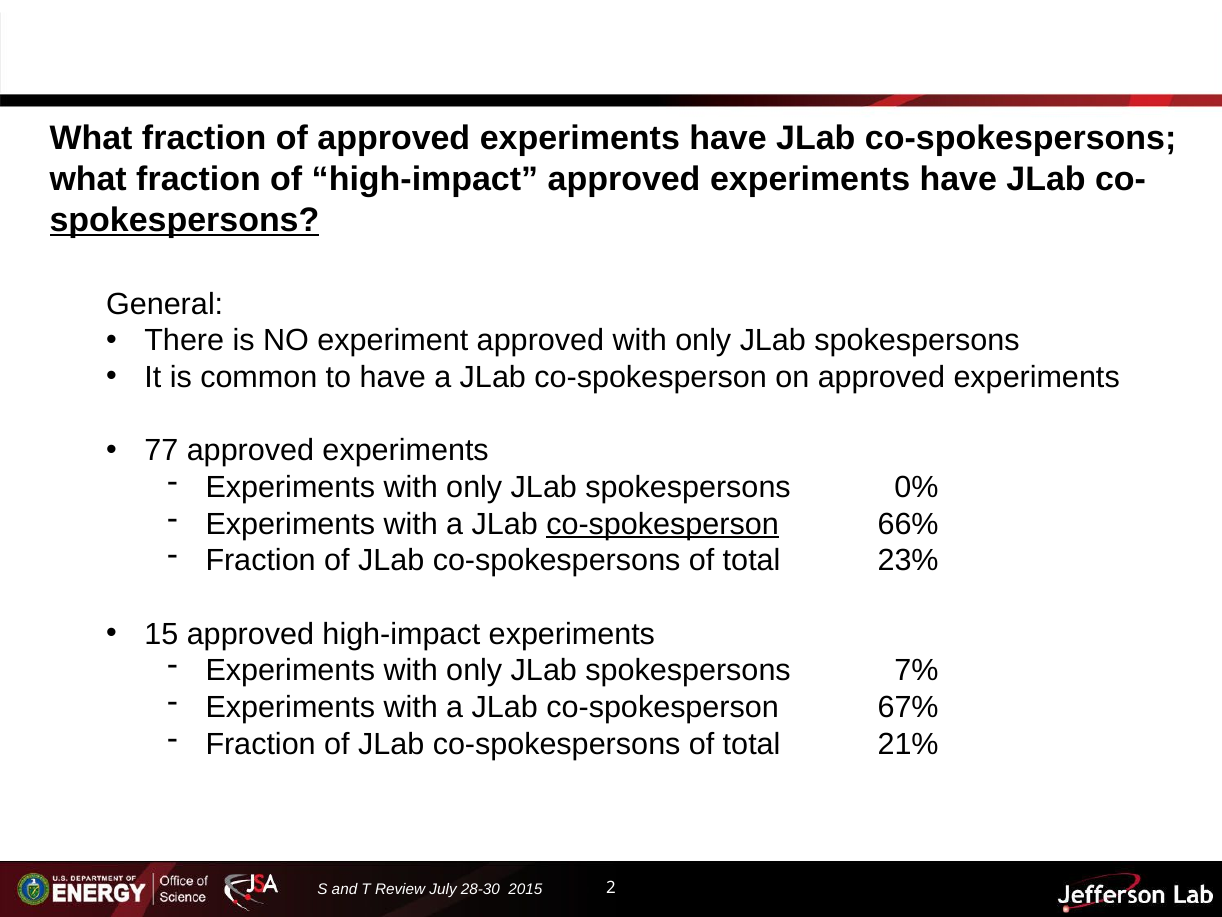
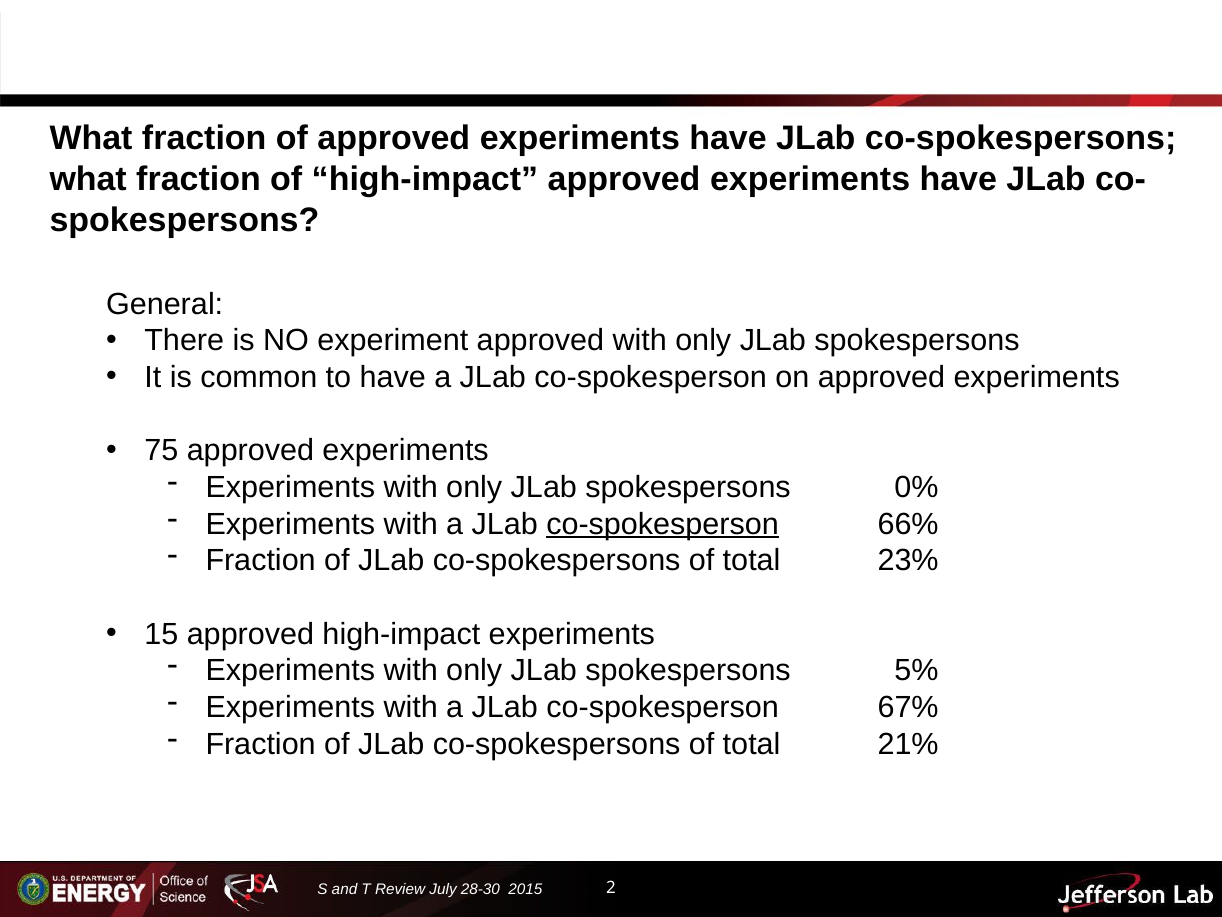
spokespersons underline: present -> none (184, 220)
77: 77 -> 75 (161, 451)
7%: 7% -> 5% (917, 671)
